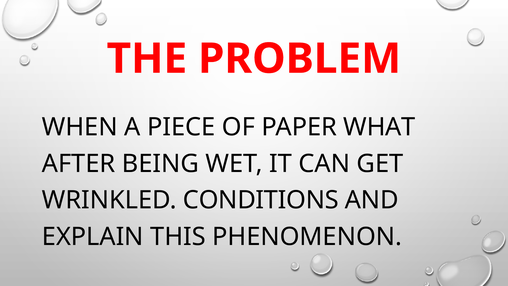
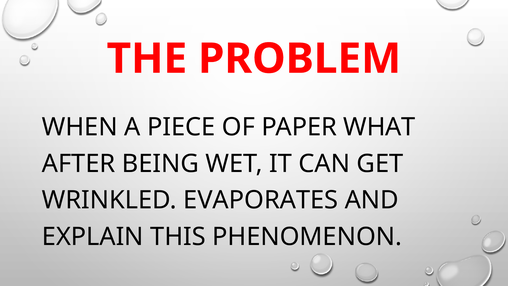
CONDITIONS: CONDITIONS -> EVAPORATES (261, 200)
